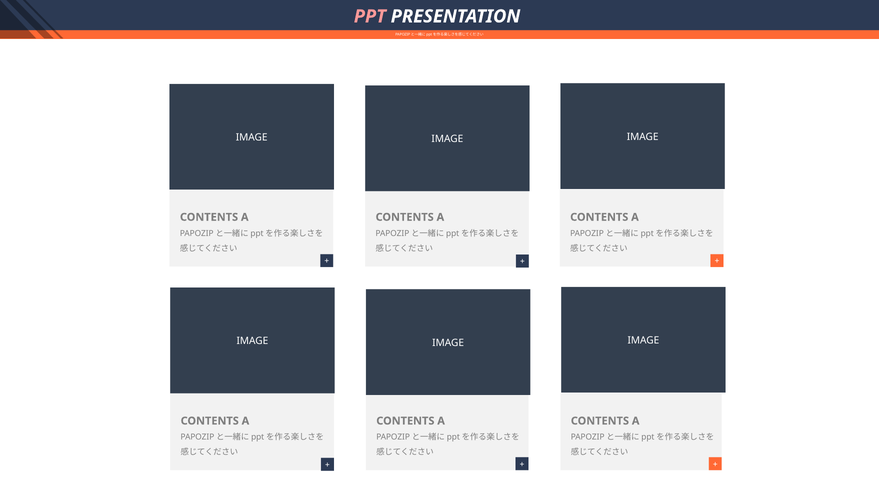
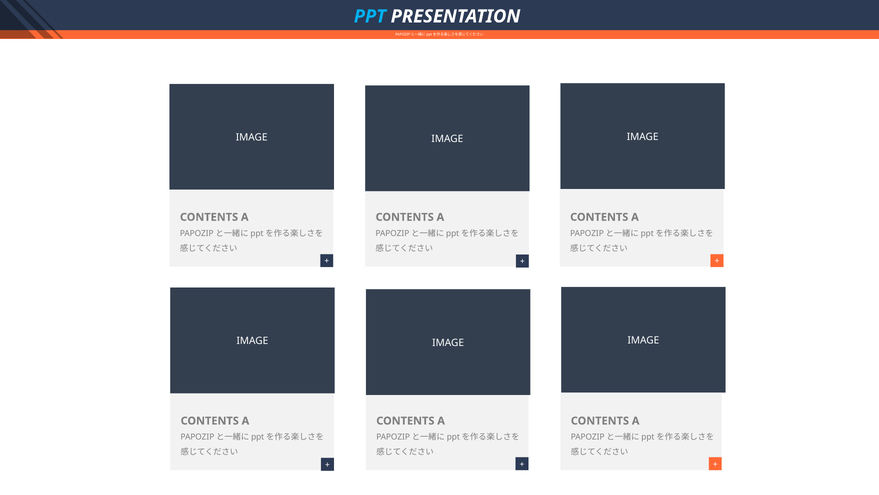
PPT colour: pink -> light blue (370, 16)
